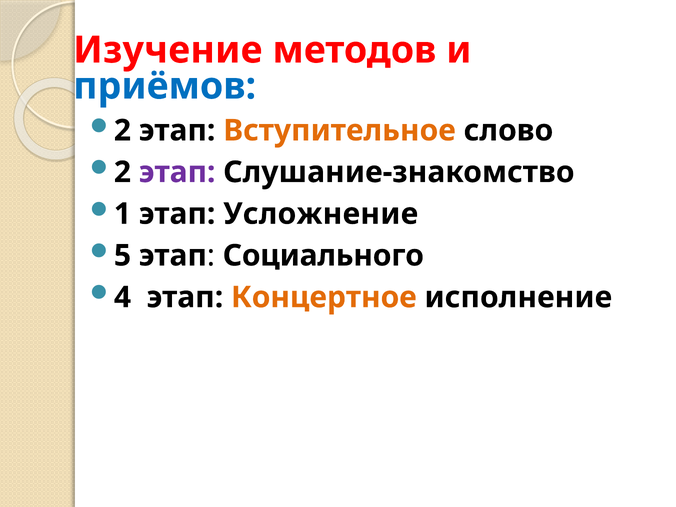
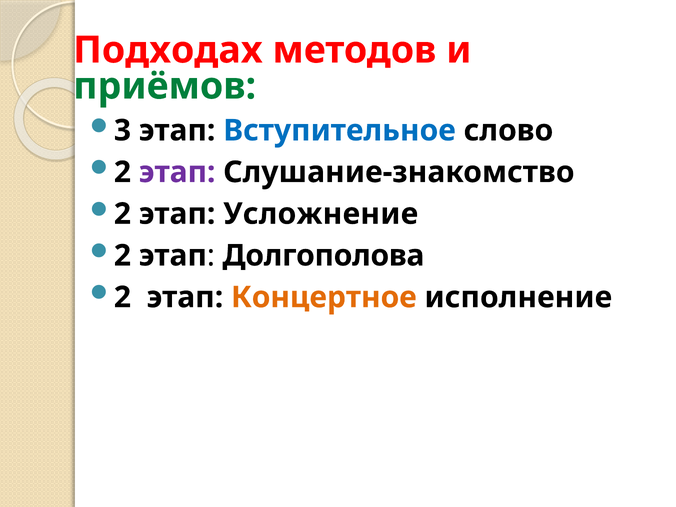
Изучение: Изучение -> Подходах (168, 50)
приёмов colour: blue -> green (165, 86)
2: 2 -> 3 (122, 131)
Вступительное colour: orange -> blue (340, 131)
1: 1 -> 2 (122, 214)
5: 5 -> 2 (122, 256)
Социального: Социального -> Долгополова (323, 256)
4: 4 -> 2 (122, 297)
